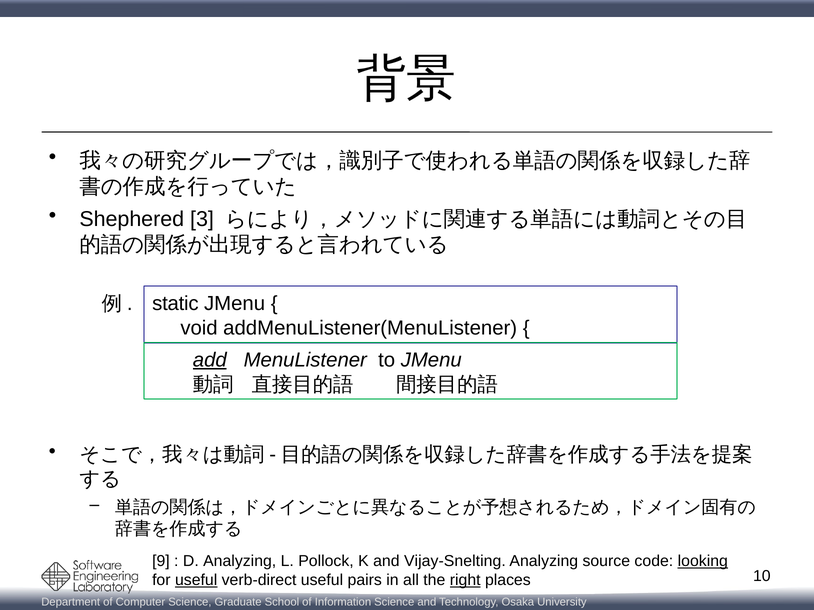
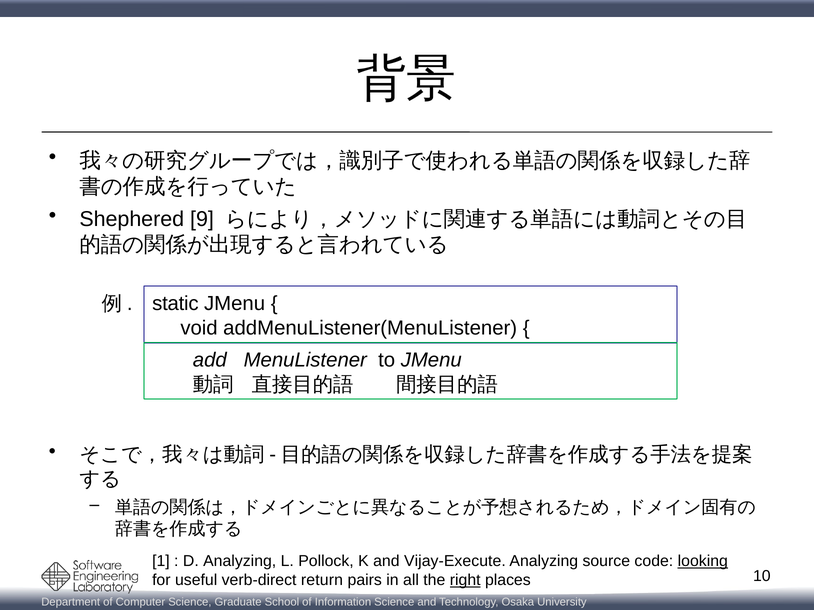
3: 3 -> 9 (202, 219)
add underline: present -> none (210, 360)
9: 9 -> 1 (161, 562)
Vijay-Snelting: Vijay-Snelting -> Vijay-Execute (455, 562)
useful underline: present -> none (196, 581)
verb-direct useful: useful -> return (322, 581)
